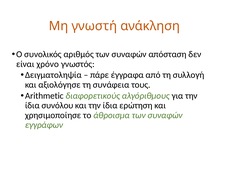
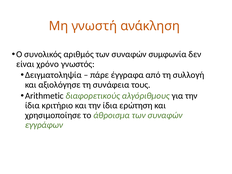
απόσταση: απόσταση -> συμφωνία (168, 54)
συνόλου: συνόλου -> κριτήριο (57, 105)
